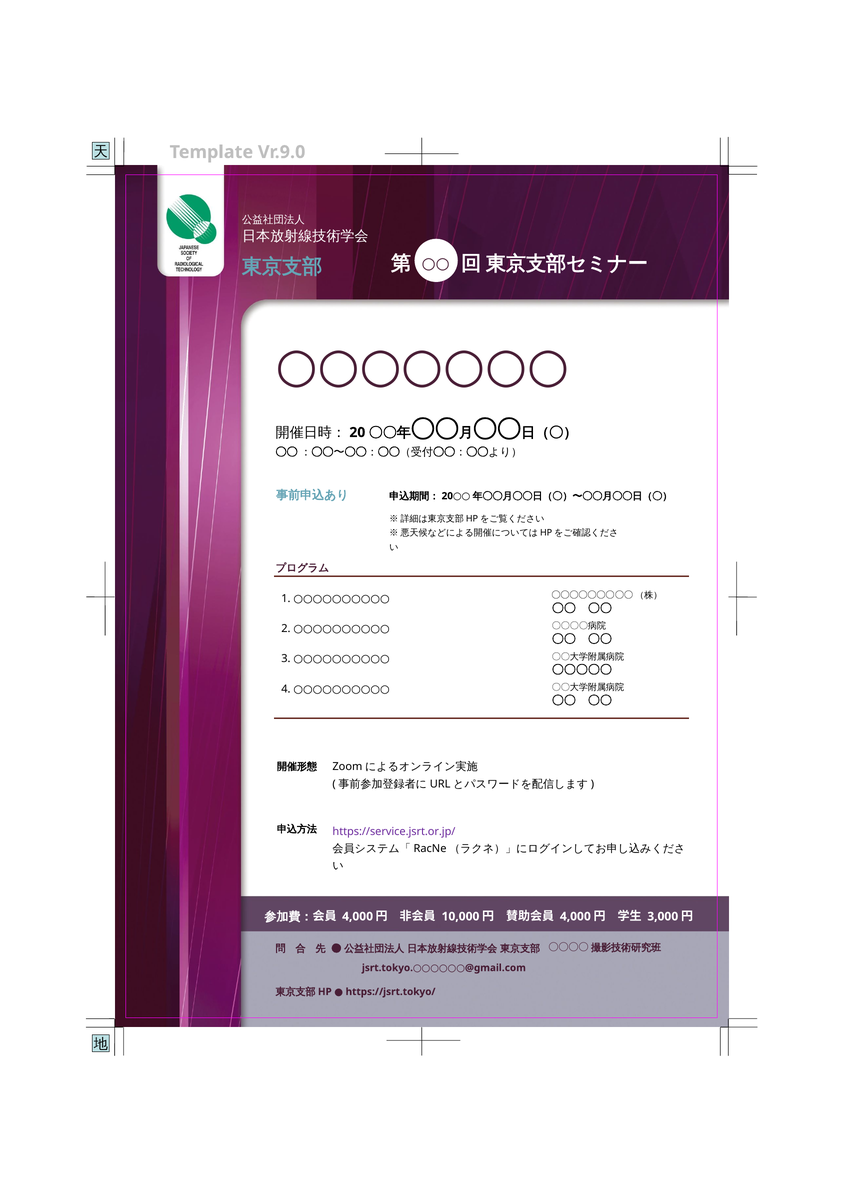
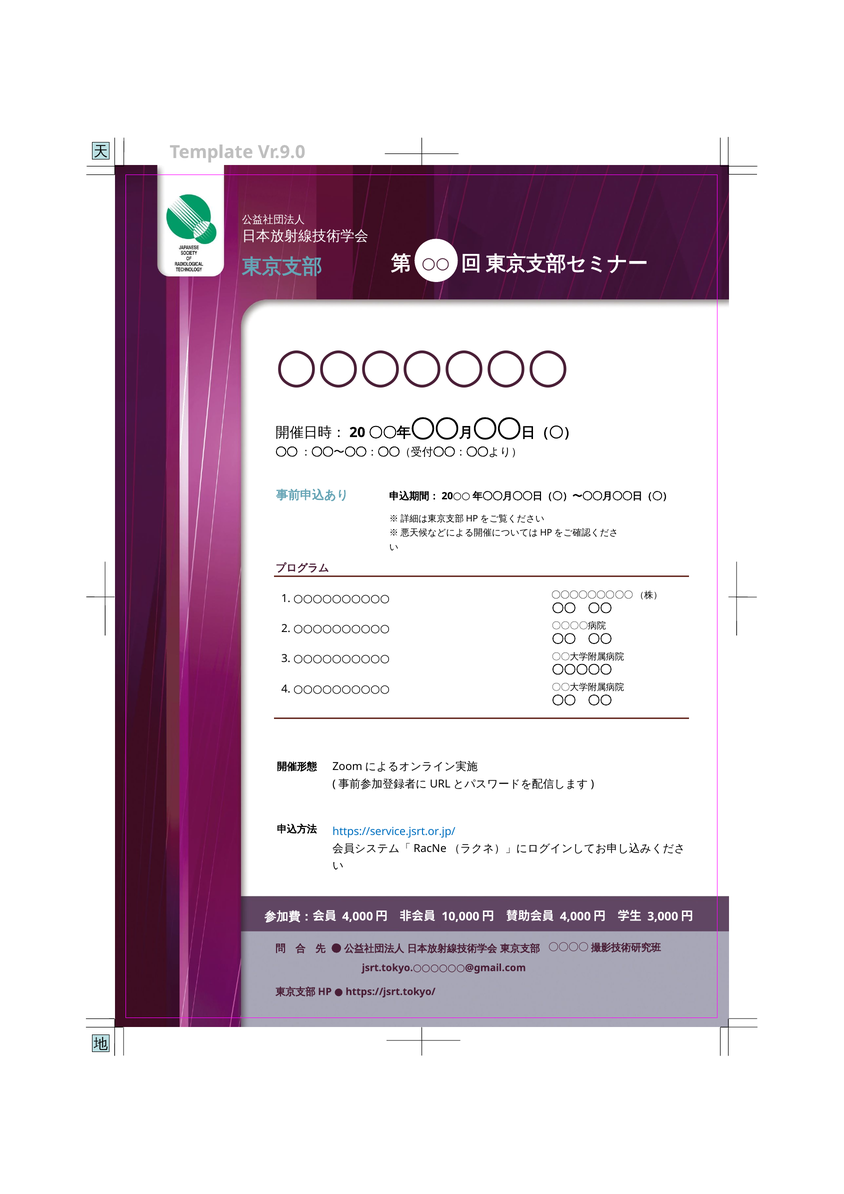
https://service.jsrt.or.jp/ colour: purple -> blue (394, 831)
